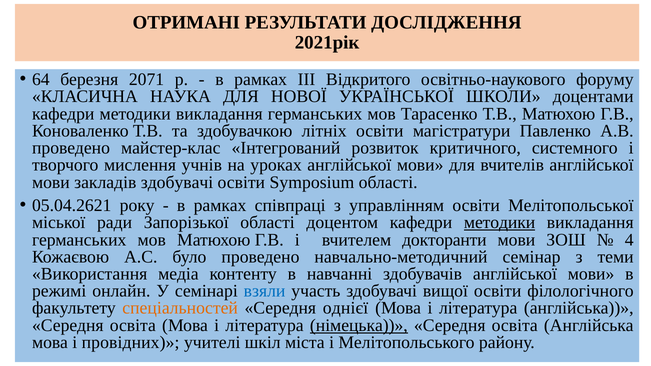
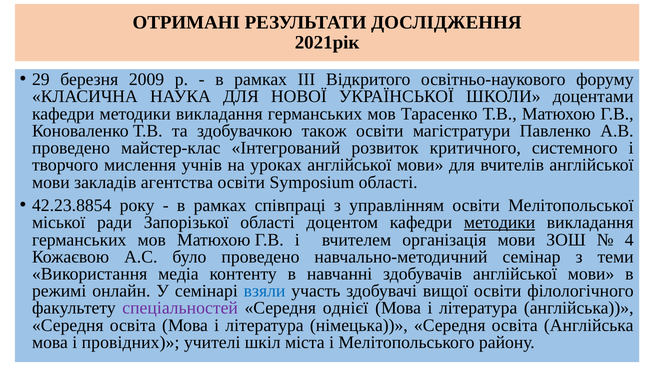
64: 64 -> 29 (41, 80)
2071: 2071 -> 2009 (147, 80)
літніх: літніх -> також (324, 131)
закладів здобувачі: здобувачі -> агентства (177, 182)
05.04.2621: 05.04.2621 -> 42.23.8854 (72, 206)
докторанти: докторанти -> організація (444, 240)
спеціальностей colour: orange -> purple (180, 308)
німецька underline: present -> none (359, 325)
